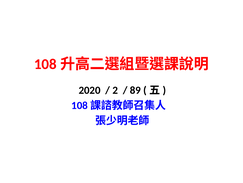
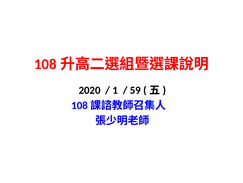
2: 2 -> 1 (115, 90)
89: 89 -> 59 (135, 90)
